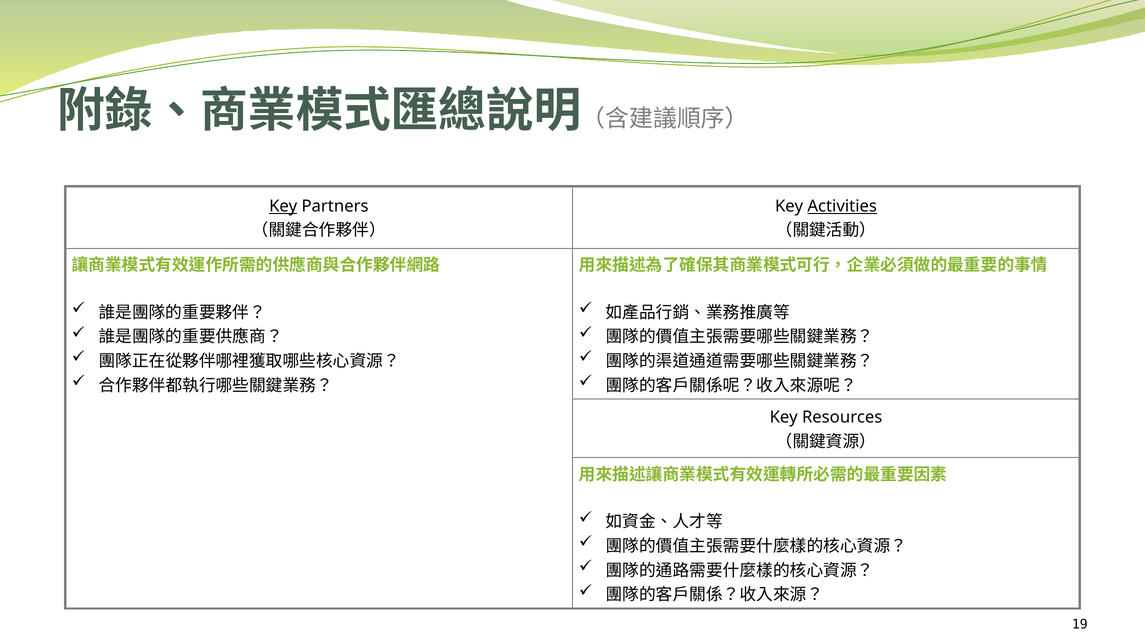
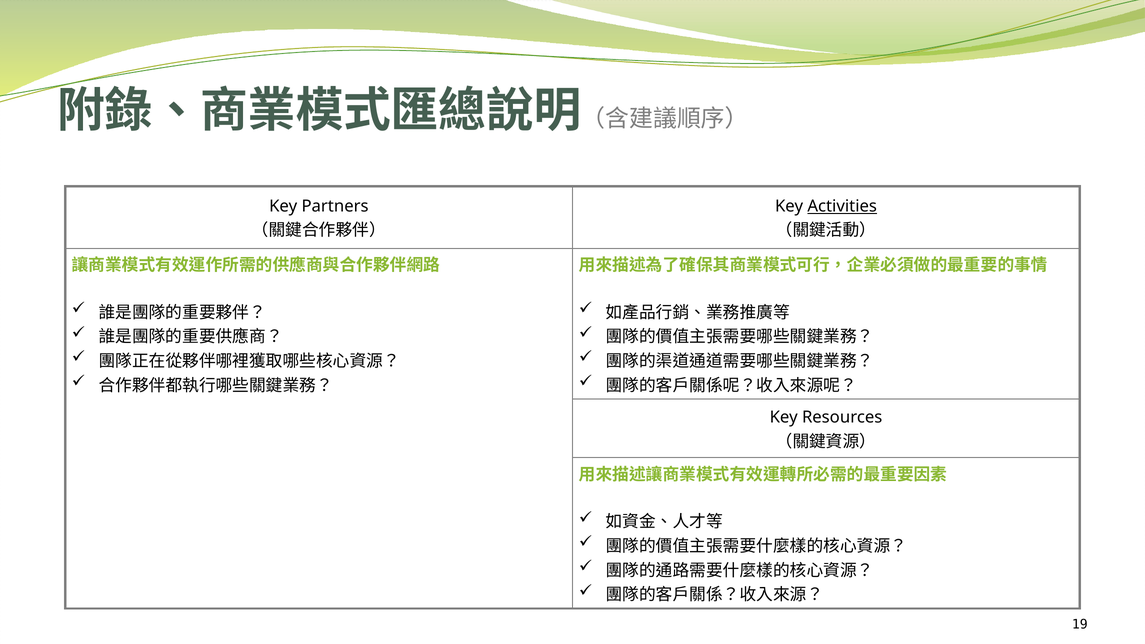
Key underline: present -> none (283, 206)
